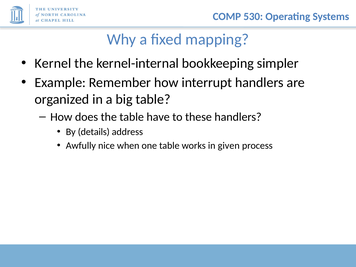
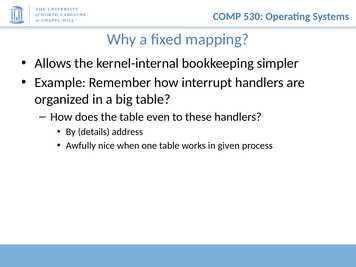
Kernel: Kernel -> Allows (53, 63)
have: have -> even (158, 117)
